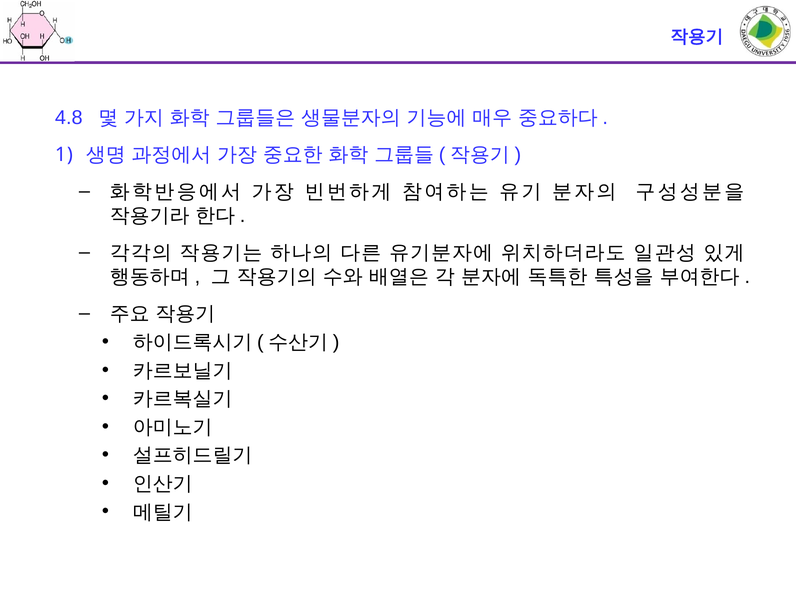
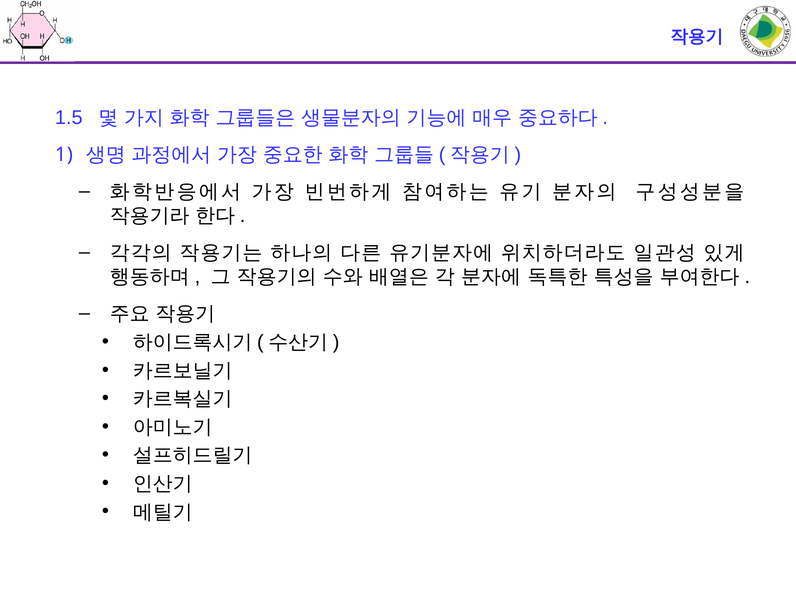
4.8: 4.8 -> 1.5 (69, 118)
